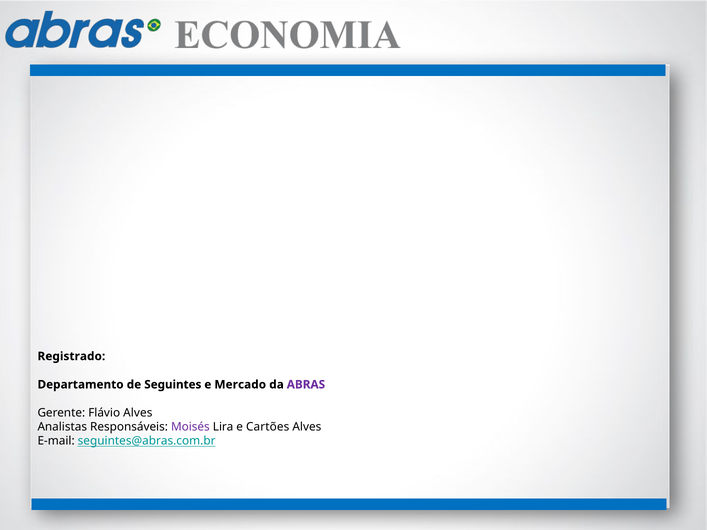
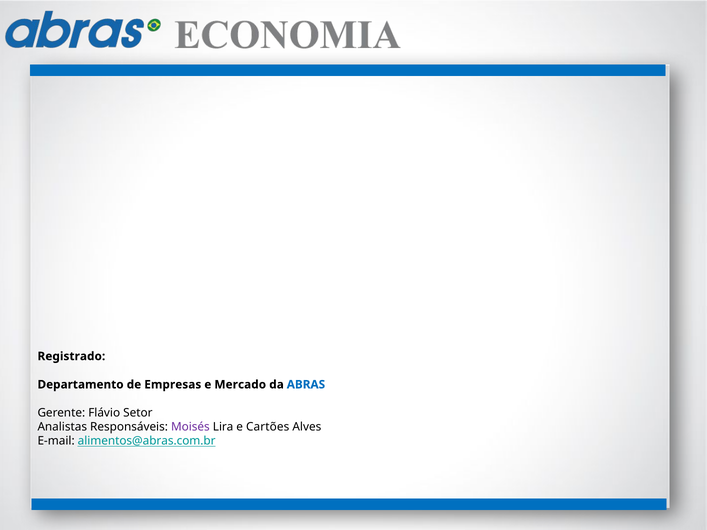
Seguintes: Seguintes -> Empresas (173, 385)
ABRAS colour: purple -> blue (306, 385)
Flávio Alves: Alves -> Setor (138, 413)
seguintes@abras.com.br: seguintes@abras.com.br -> alimentos@abras.com.br (147, 441)
